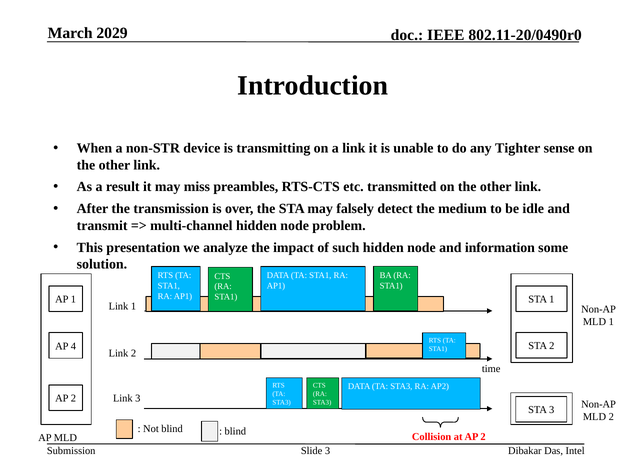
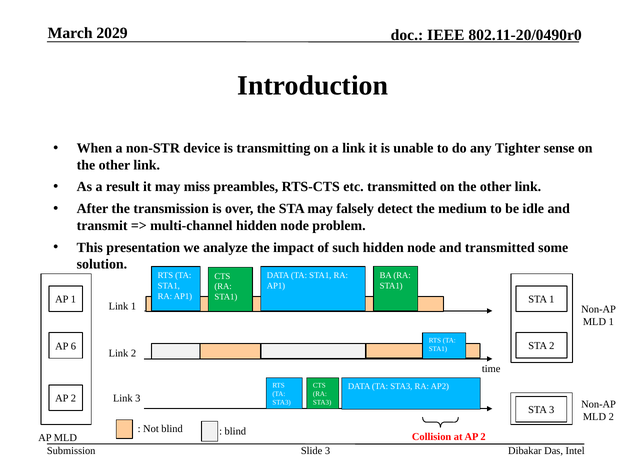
and information: information -> transmitted (500, 247)
4: 4 -> 6 (73, 346)
